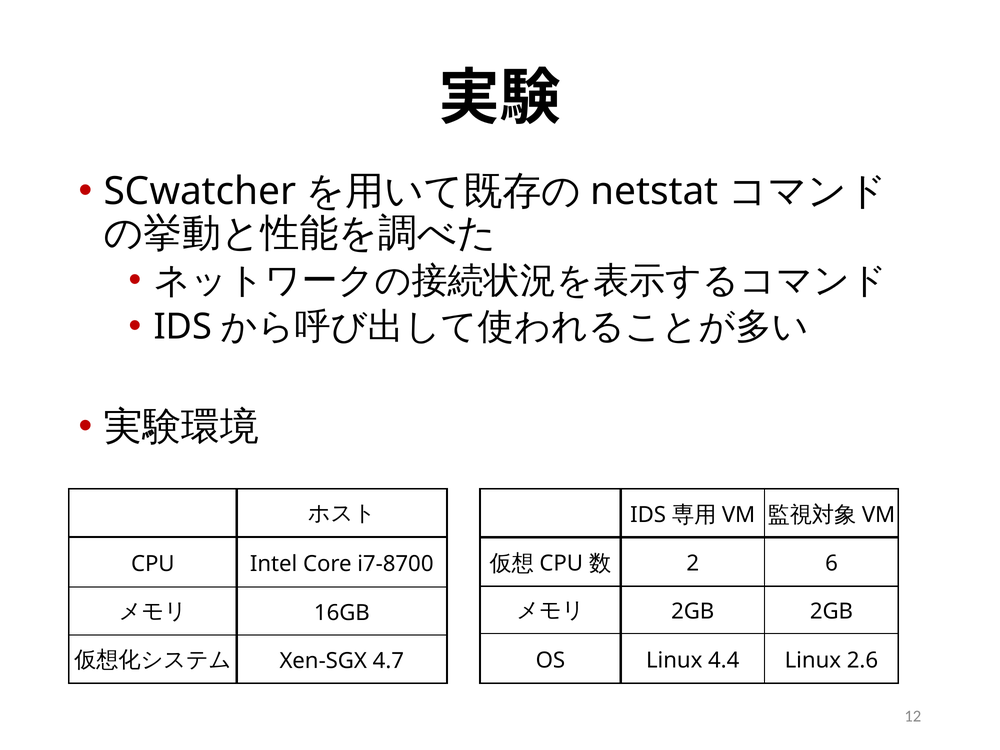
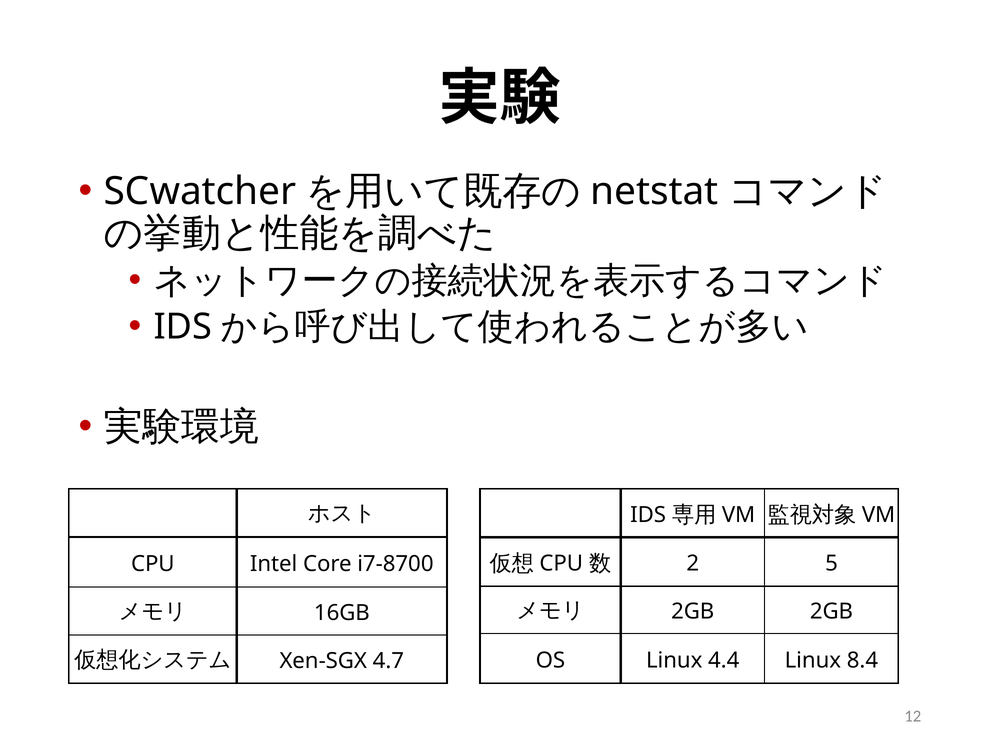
6: 6 -> 5 (832, 563)
2.6: 2.6 -> 8.4 (862, 660)
